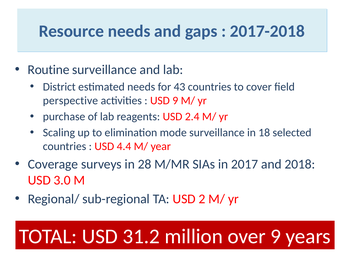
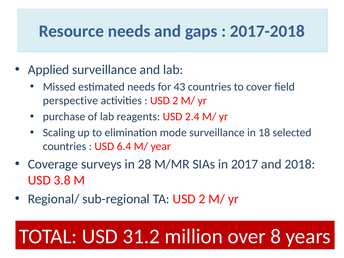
Routine: Routine -> Applied (49, 70)
District: District -> Missed (59, 87)
9: 9 -> 2 (175, 101)
4.4: 4.4 -> 6.4 (124, 146)
3.0: 3.0 -> 3.8 (62, 180)
over 9: 9 -> 8 (276, 236)
